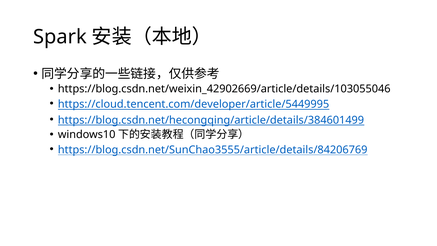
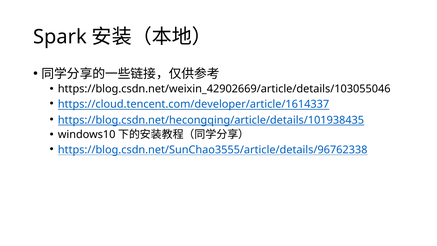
https://cloud.tencent.com/developer/article/5449995: https://cloud.tencent.com/developer/article/5449995 -> https://cloud.tencent.com/developer/article/1614337 (194, 104)
https://blog.csdn.net/hecongqing/article/details/384601499: https://blog.csdn.net/hecongqing/article/details/384601499 -> https://blog.csdn.net/hecongqing/article/details/101938435 (211, 120)
https://blog.csdn.net/SunChao3555/article/details/84206769: https://blog.csdn.net/SunChao3555/article/details/84206769 -> https://blog.csdn.net/SunChao3555/article/details/96762338 (213, 150)
